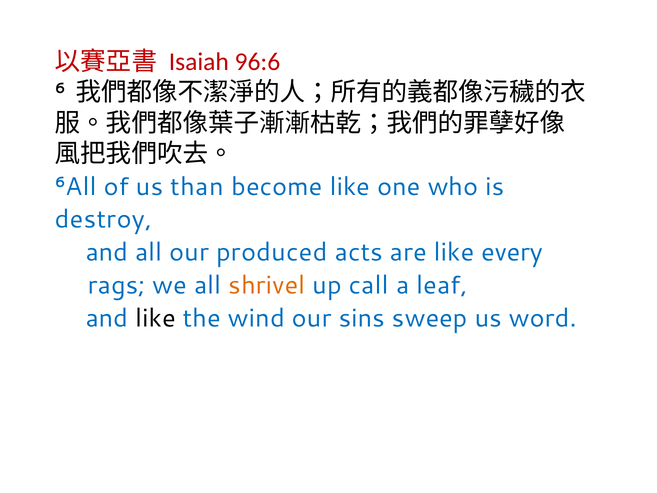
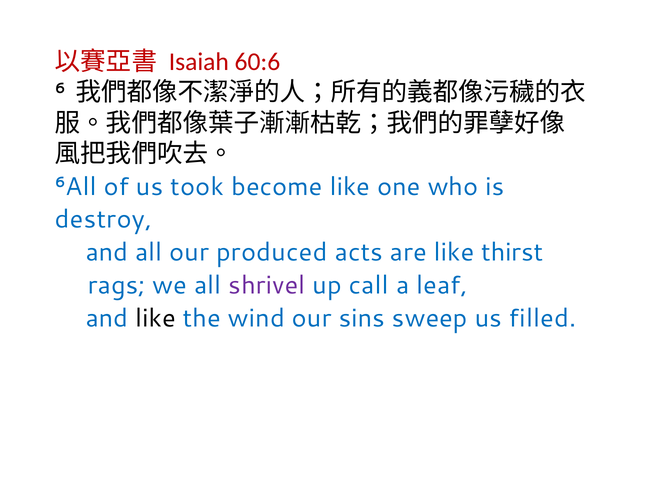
96:6: 96:6 -> 60:6 (257, 62)
than: than -> took (197, 187)
every: every -> thirst (512, 252)
shrivel colour: orange -> purple (267, 285)
word: word -> filled (543, 318)
